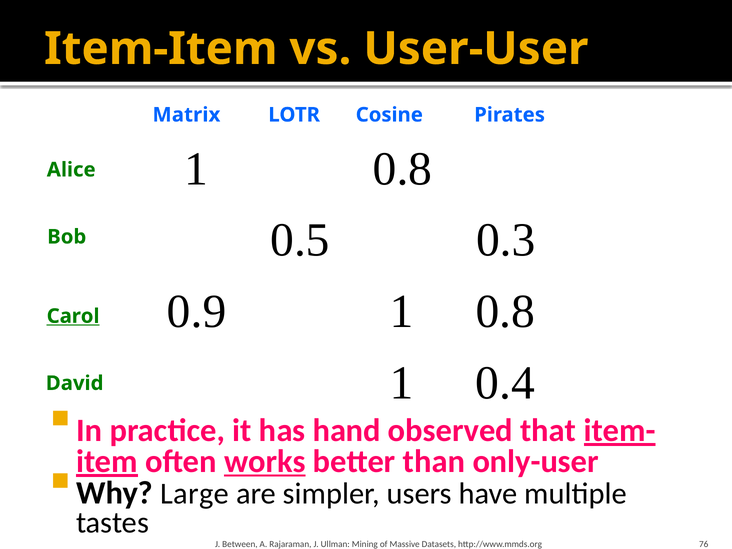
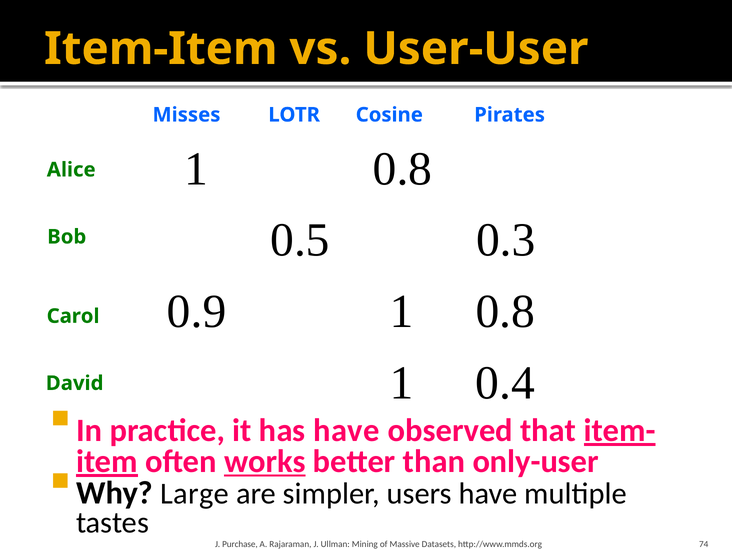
Matrix: Matrix -> Misses (186, 115)
Carol underline: present -> none (73, 316)
has hand: hand -> have (346, 430)
Between: Between -> Purchase (240, 544)
76: 76 -> 74 (704, 544)
